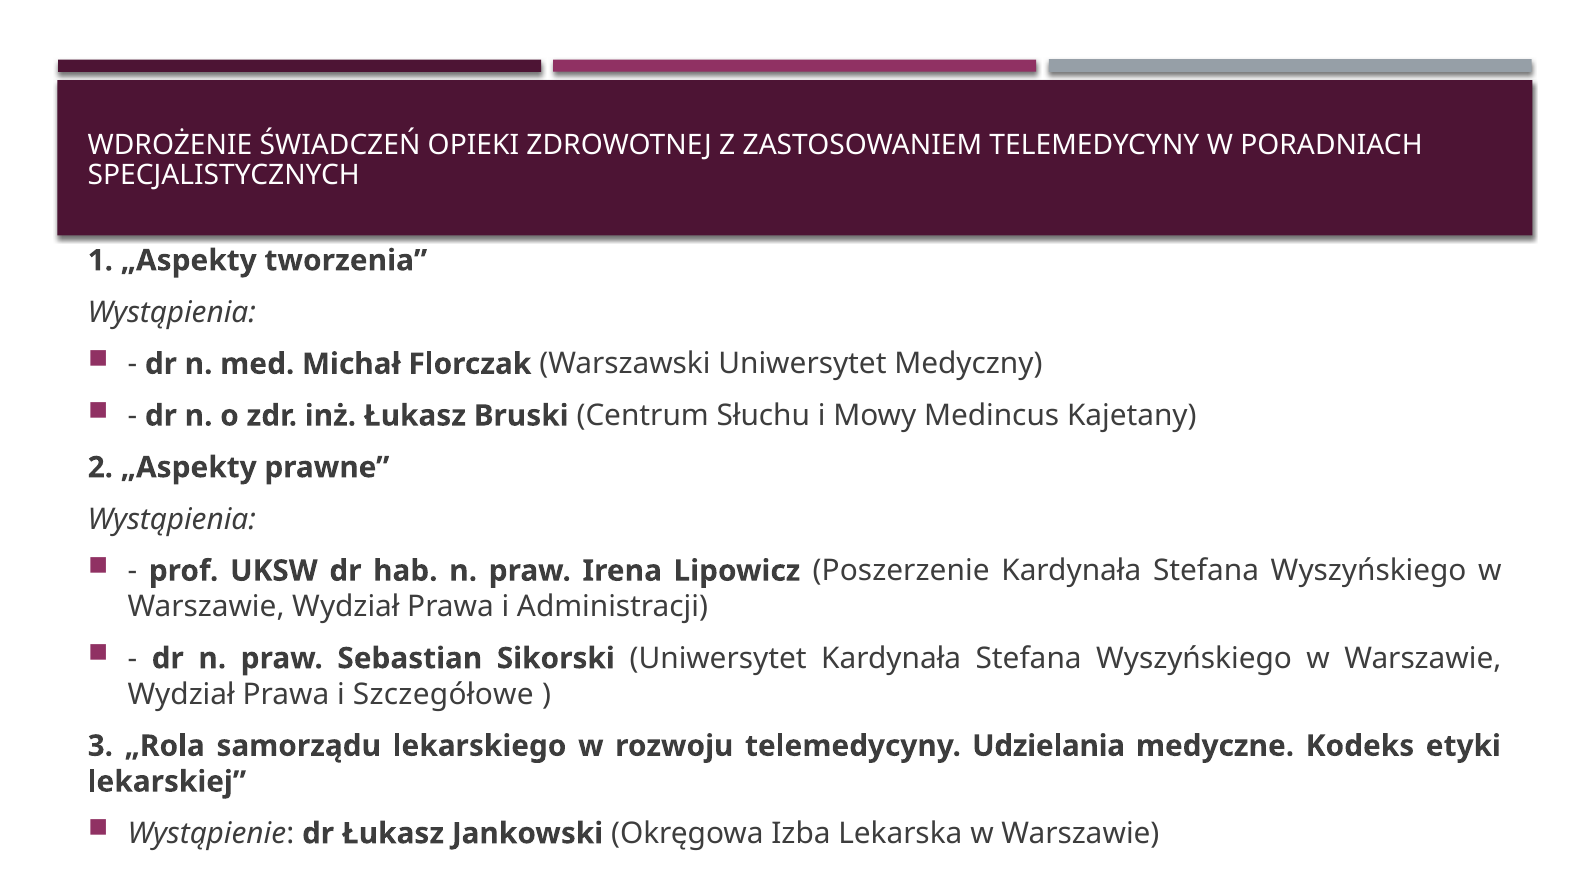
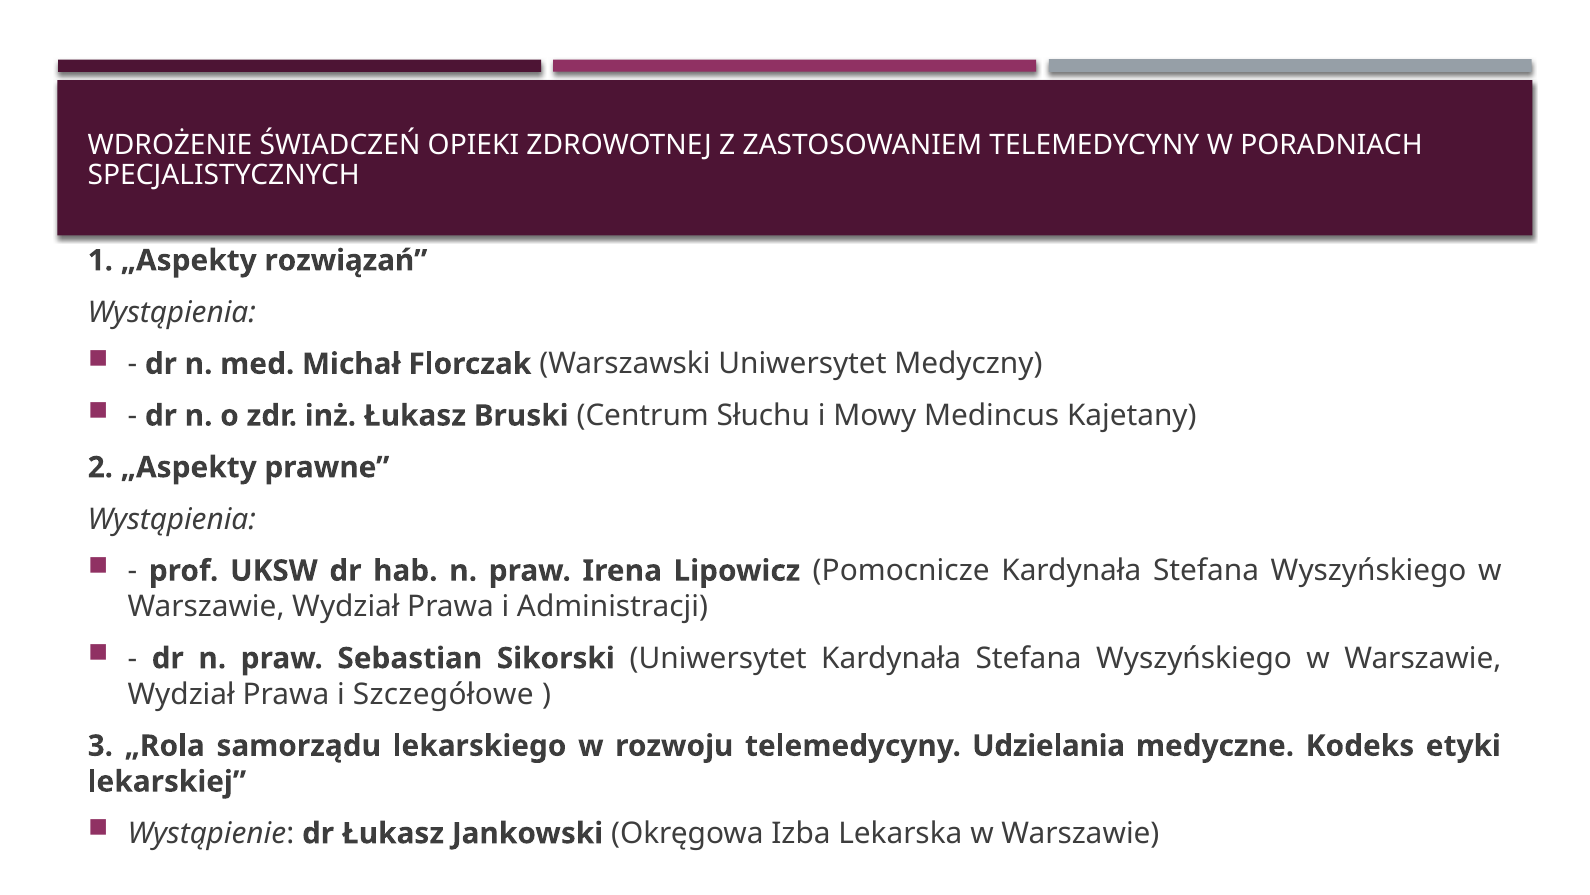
tworzenia: tworzenia -> rozwiązań (346, 260)
Poszerzenie: Poszerzenie -> Pomocnicze (901, 570)
